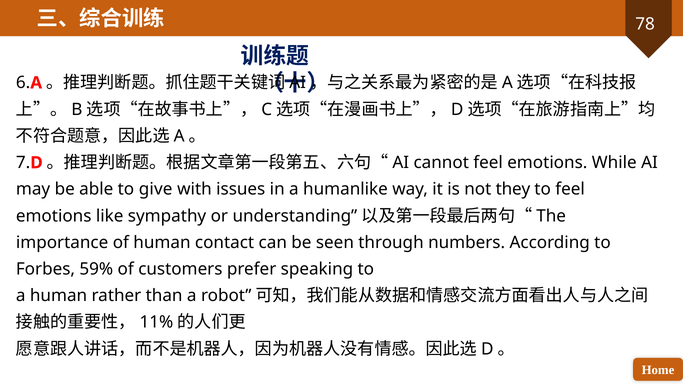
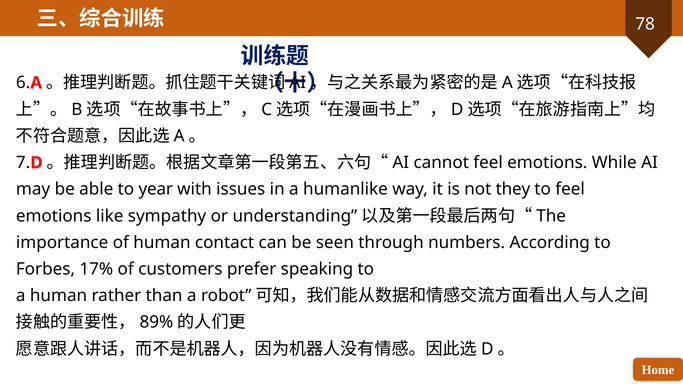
give: give -> year (156, 189)
59%: 59% -> 17% (96, 269)
11%: 11% -> 89% (156, 322)
